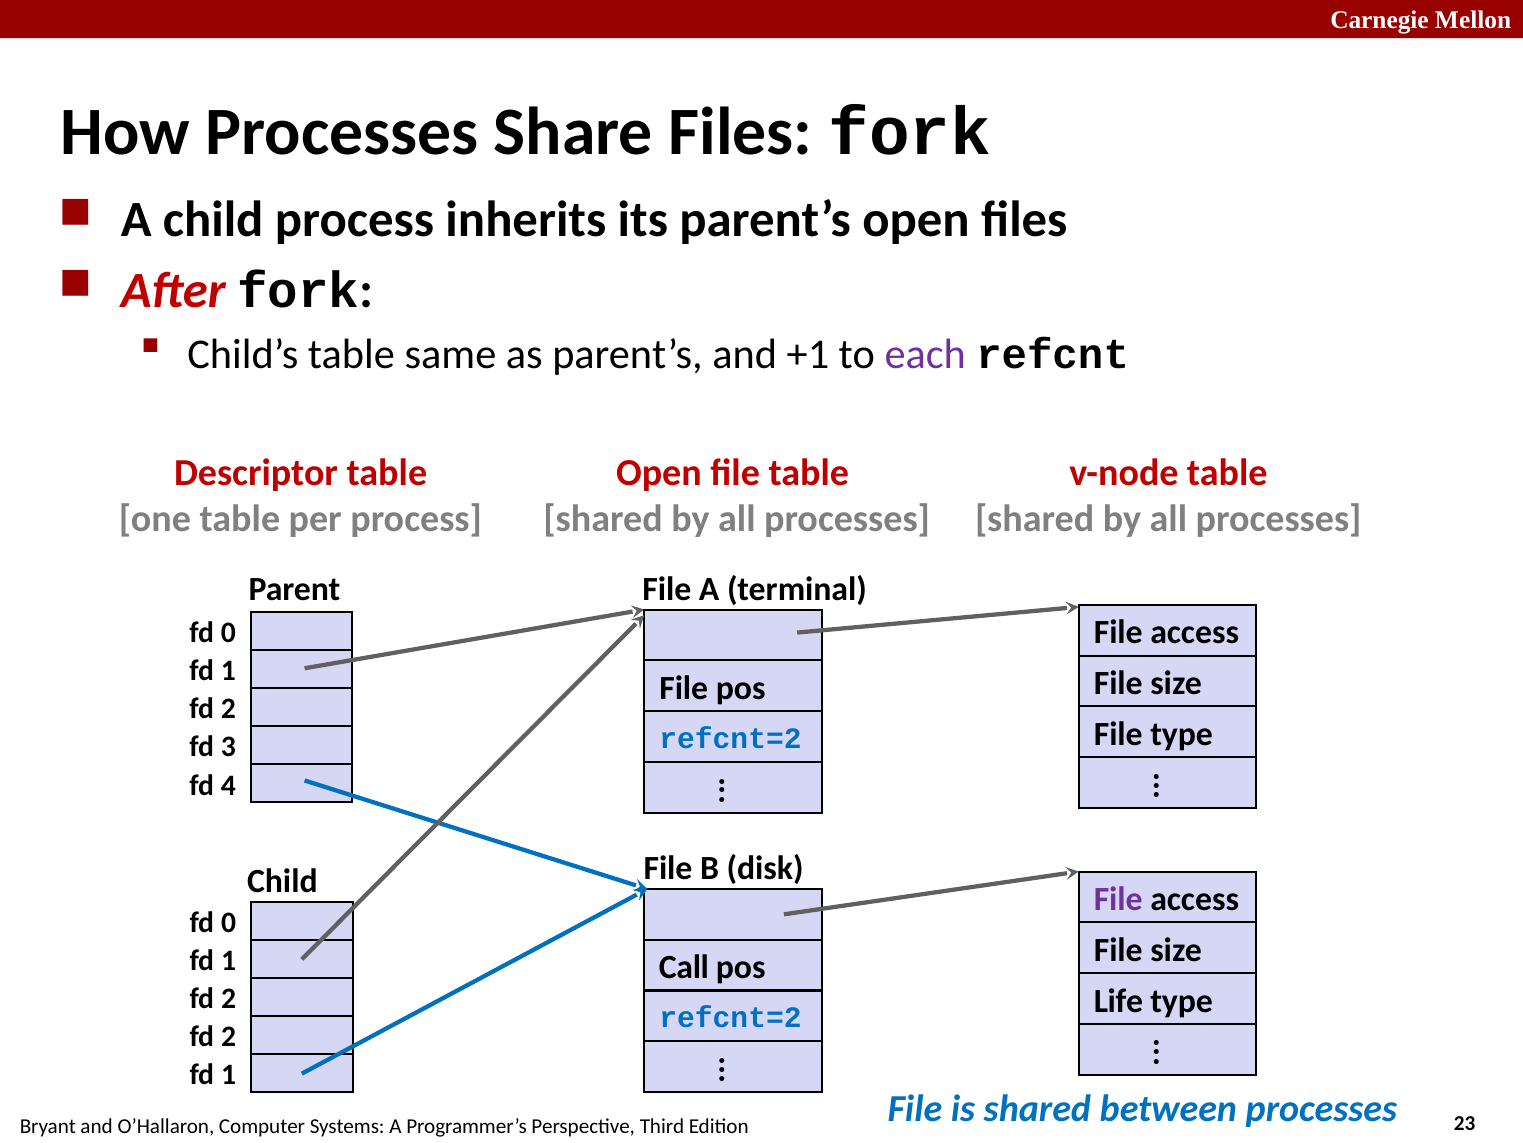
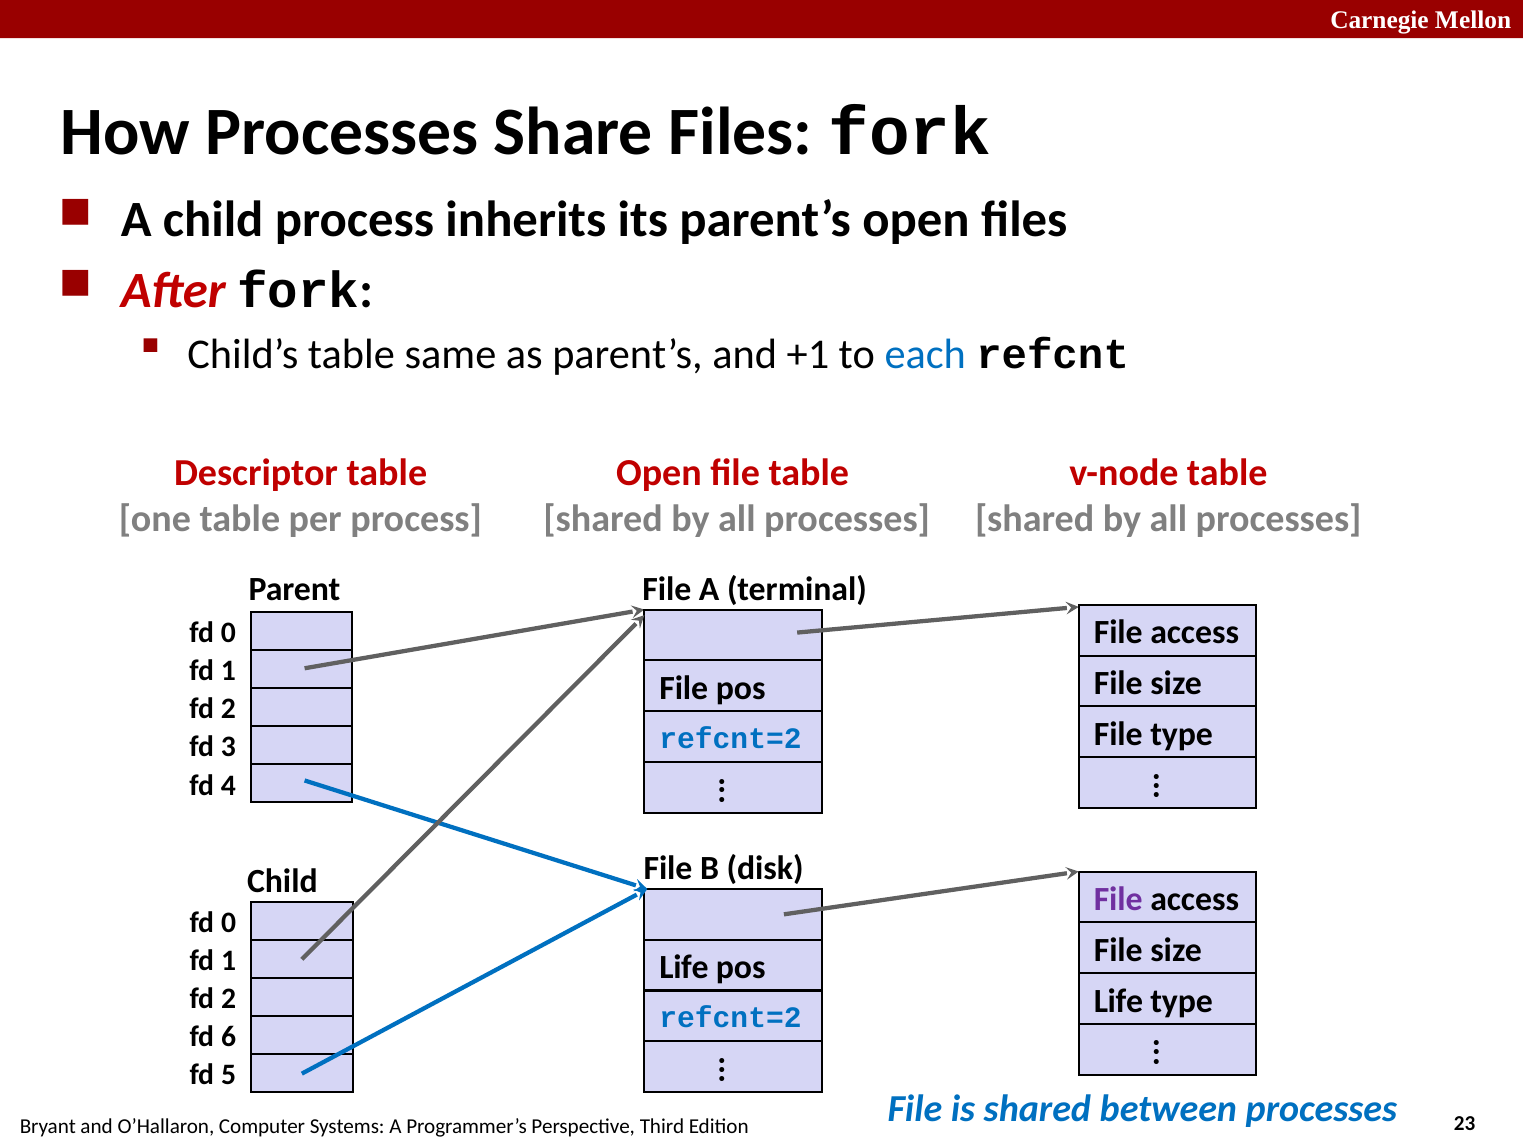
each colour: purple -> blue (925, 354)
Call: Call -> Life (684, 967)
2: 2 -> 6 (229, 1036)
1: 1 -> 5 (229, 1074)
